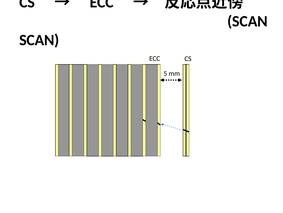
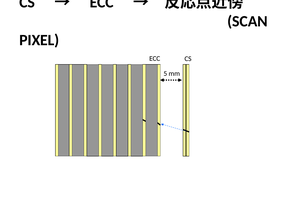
SCAN: SCAN -> PIXEL (39, 40)
